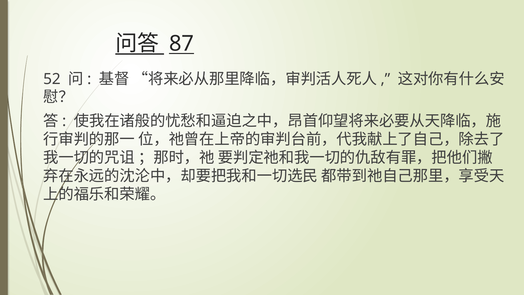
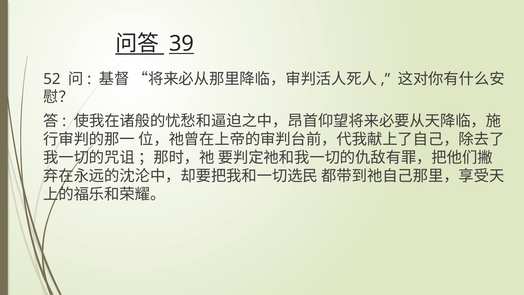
87: 87 -> 39 (182, 43)
